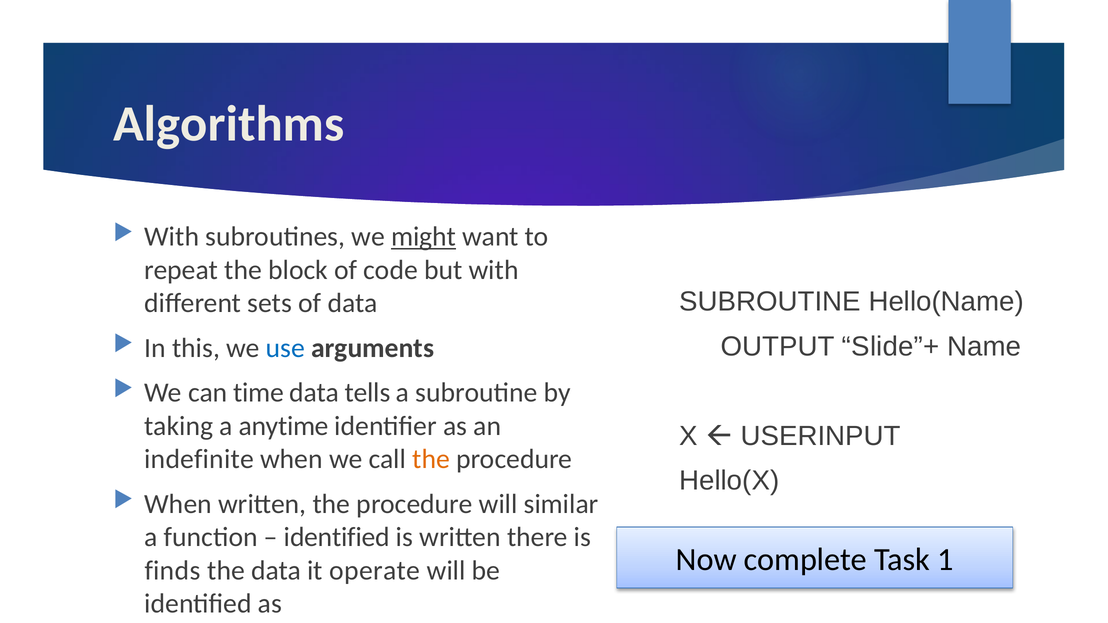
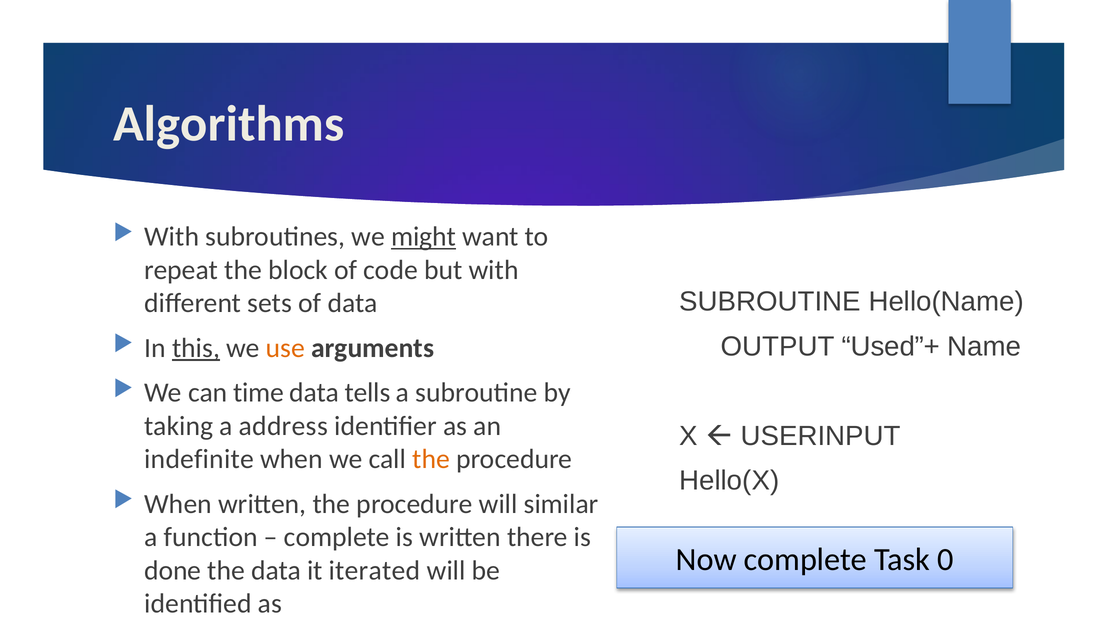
Slide”+: Slide”+ -> Used”+ (891, 347)
this underline: none -> present (196, 348)
use colour: blue -> orange (286, 348)
anytime: anytime -> address (283, 426)
identified: identified -> complete (337, 538)
1: 1 -> 0 (945, 560)
finds: finds -> done (173, 571)
operate: operate -> iterated (375, 571)
